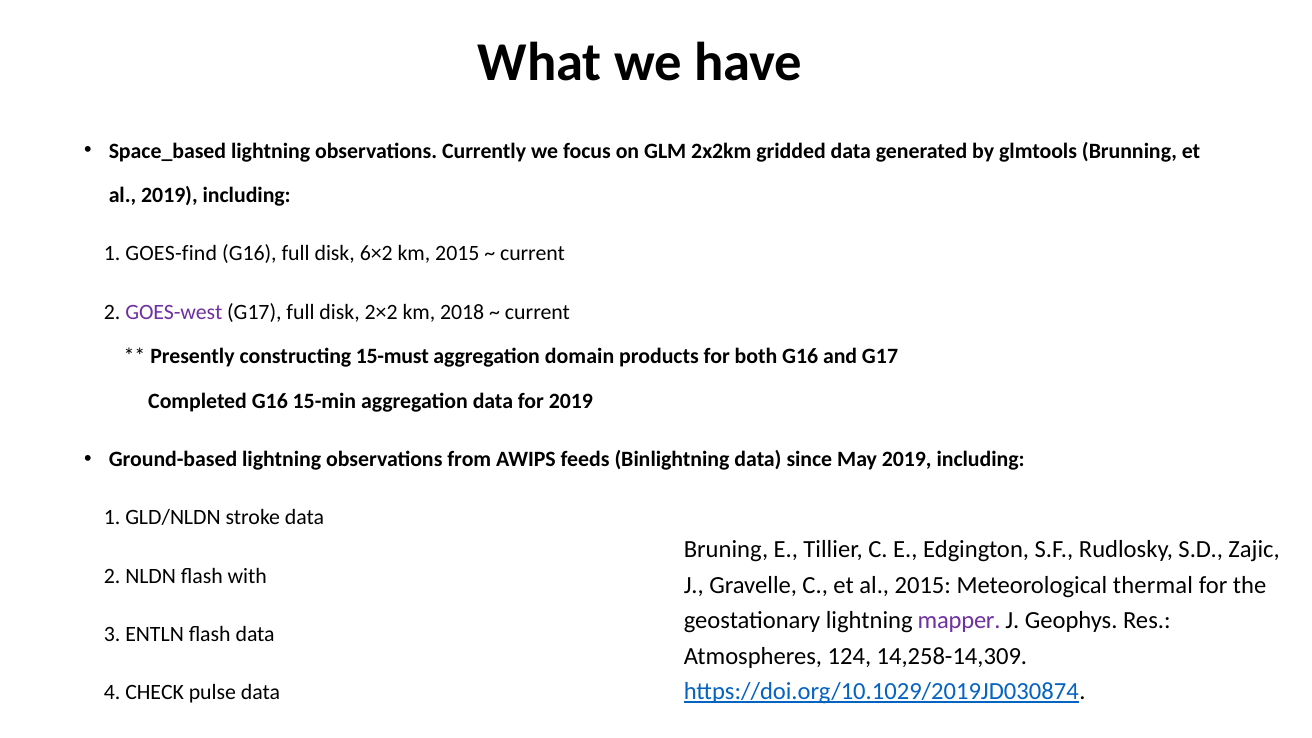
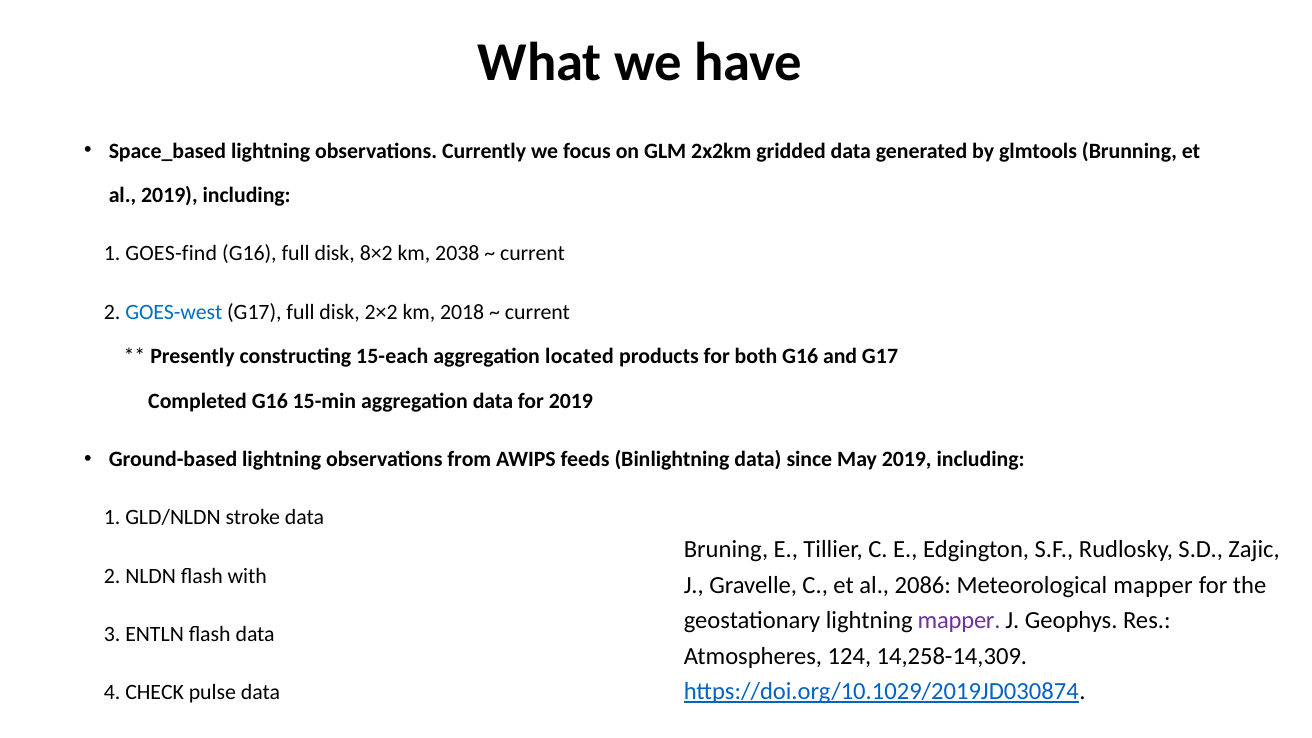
6×2: 6×2 -> 8×2 (376, 254)
km 2015: 2015 -> 2038 (457, 254)
GOES-west colour: purple -> blue (174, 312)
15-must: 15-must -> 15-each (392, 357)
domain: domain -> located (579, 357)
al 2015: 2015 -> 2086 (923, 585)
Meteorological thermal: thermal -> mapper (1153, 585)
